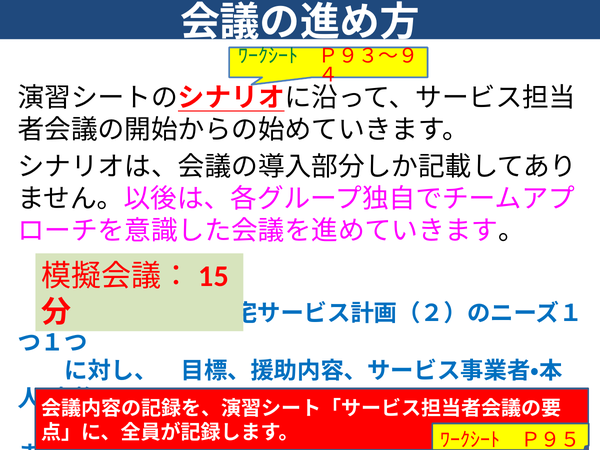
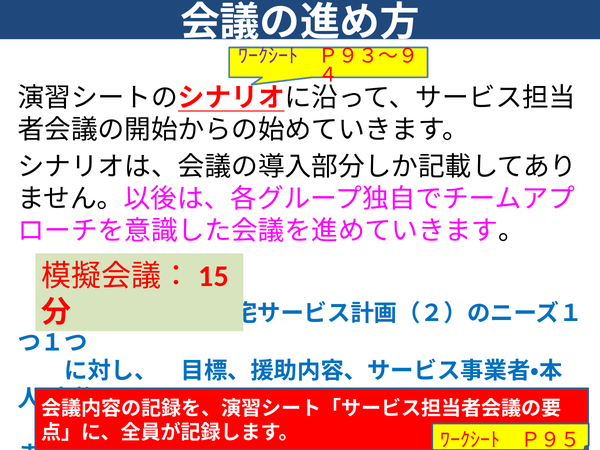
ﾜｰｸｼｰﾄ colour: green -> purple (268, 56)
